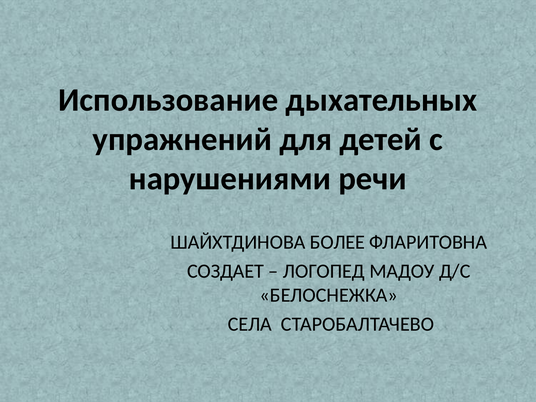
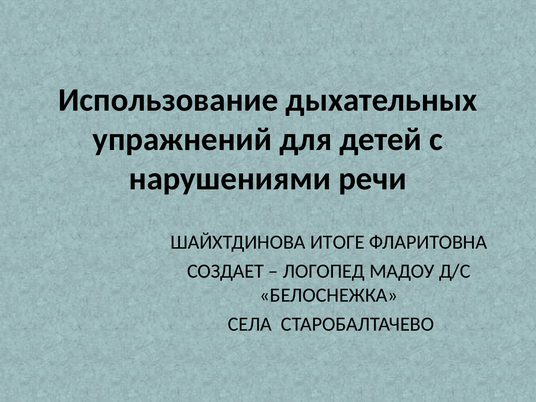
БОЛЕЕ: БОЛЕЕ -> ИТОГЕ (337, 242)
